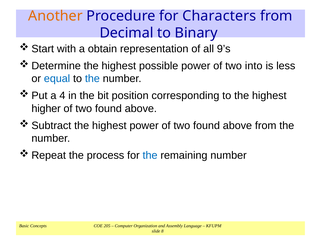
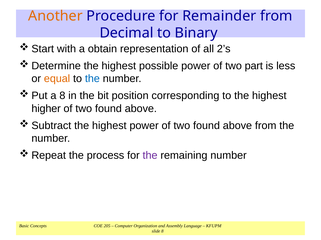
Characters: Characters -> Remainder (219, 16)
9’s: 9’s -> 2’s (224, 49)
into: into -> part (254, 66)
equal colour: blue -> orange (57, 79)
a 4: 4 -> 8 (62, 96)
the colour: blue -> purple (150, 156)
